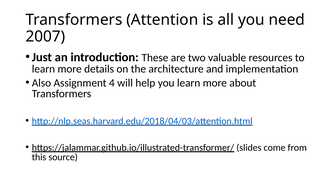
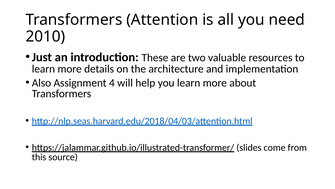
2007: 2007 -> 2010 (45, 36)
